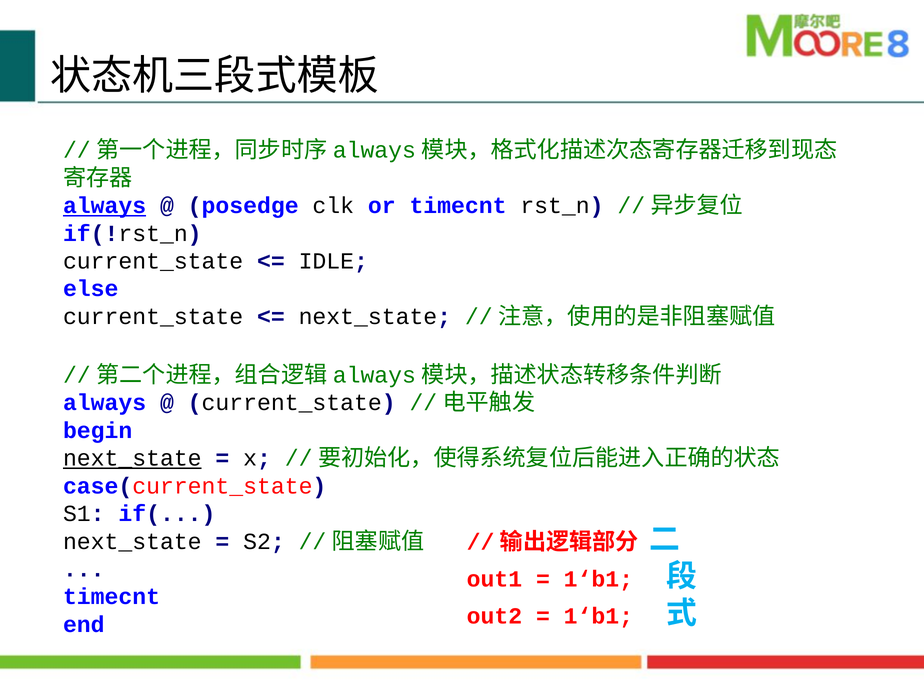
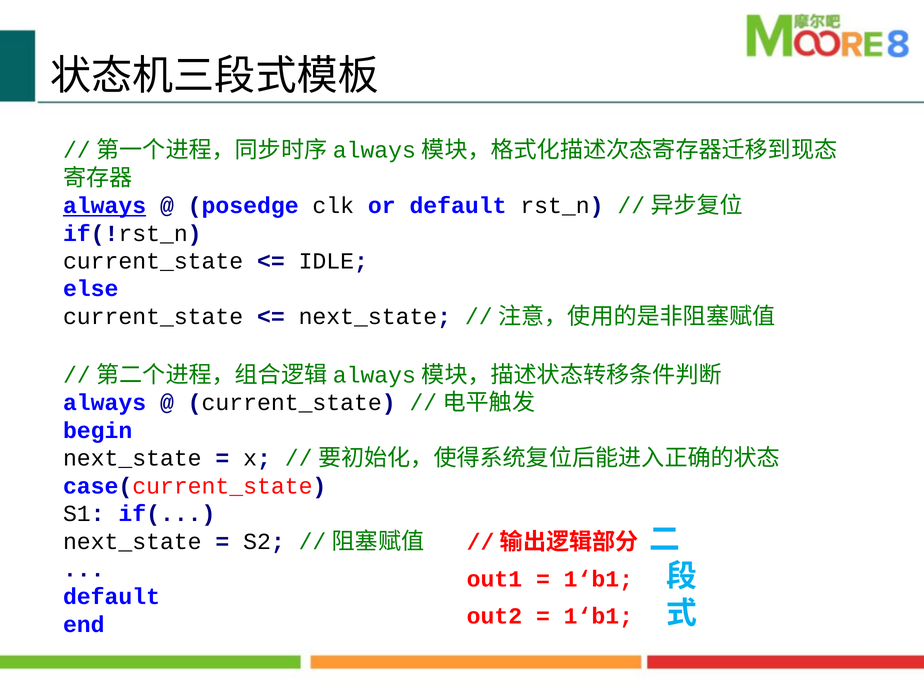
or timecnt: timecnt -> default (458, 206)
next_state underline: present -> none (132, 458)
timecnt: timecnt -> default (112, 597)
